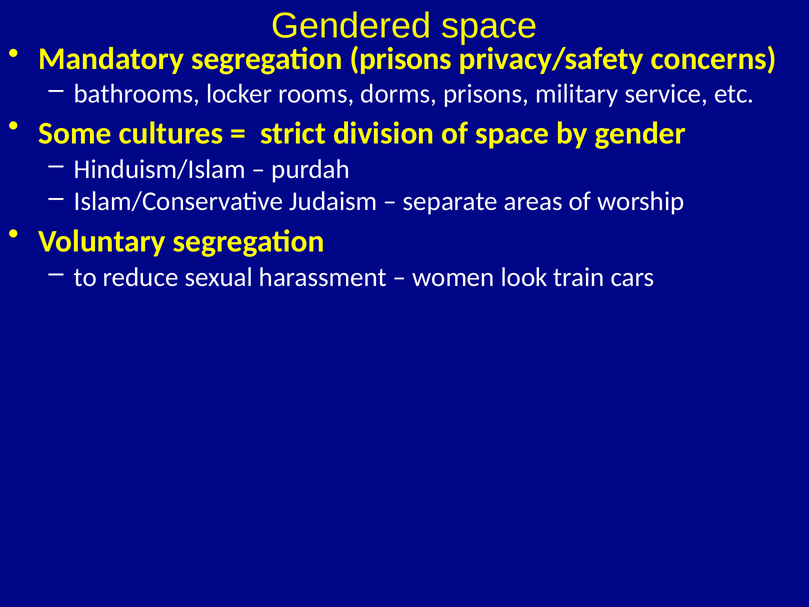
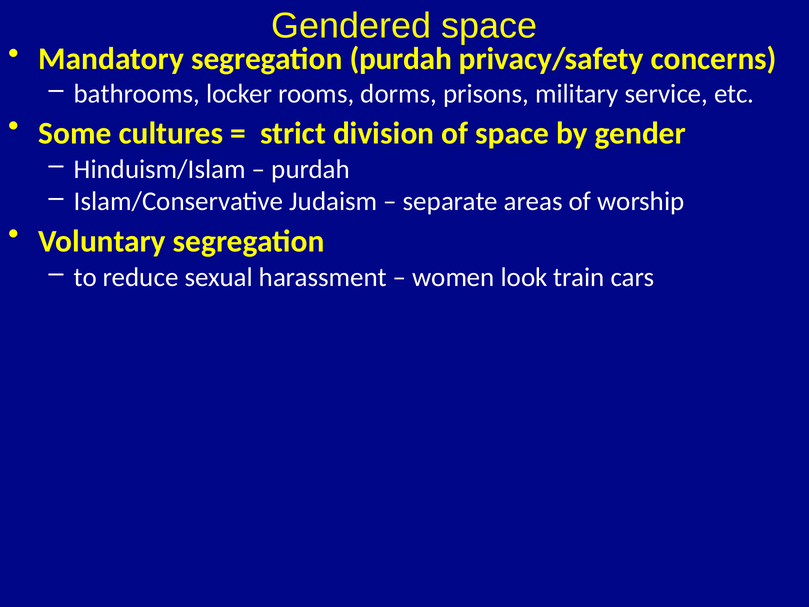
segregation prisons: prisons -> purdah (401, 59)
